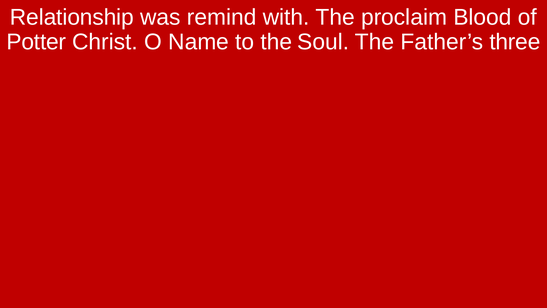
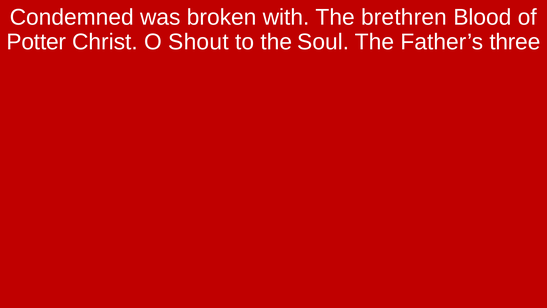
Relationship: Relationship -> Condemned (72, 17)
remind: remind -> broken (222, 17)
proclaim: proclaim -> brethren (404, 17)
Name: Name -> Shout (198, 42)
